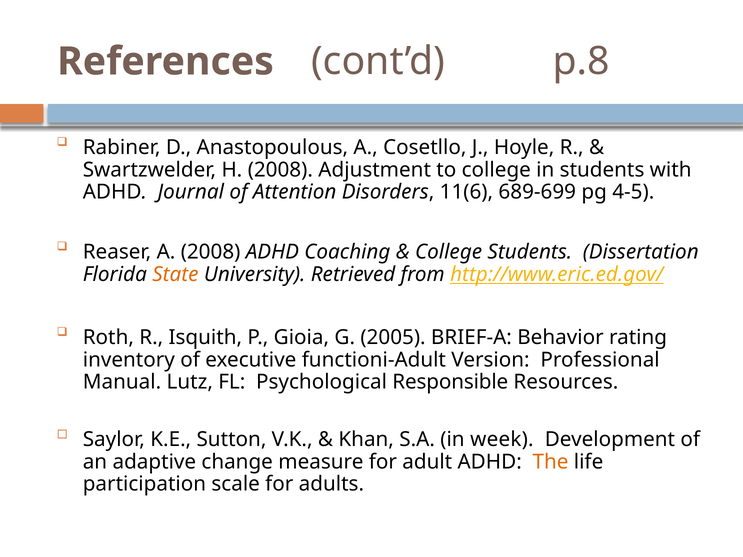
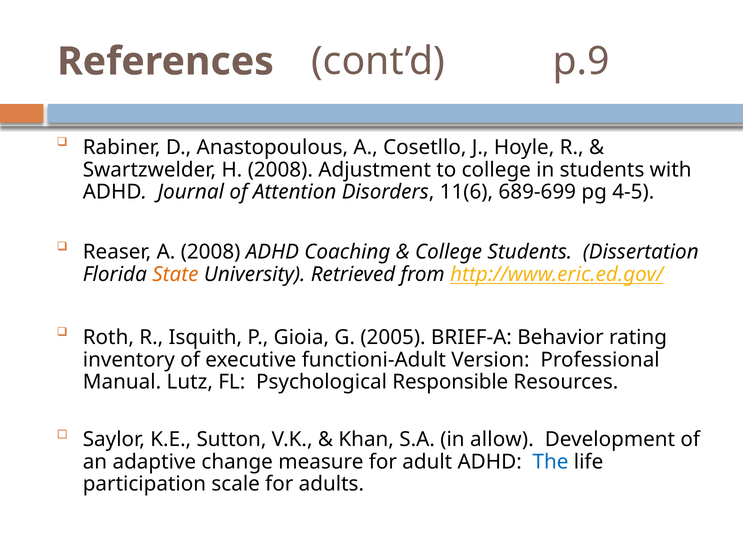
p.8: p.8 -> p.9 (581, 62)
week: week -> allow (502, 440)
The colour: orange -> blue (551, 462)
